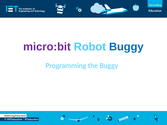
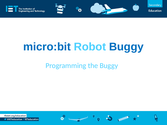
micro:bit colour: purple -> blue (47, 47)
